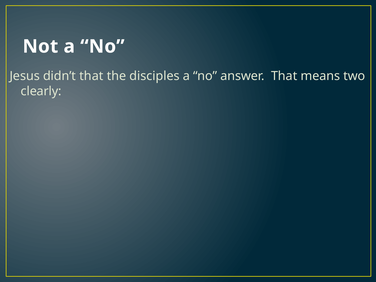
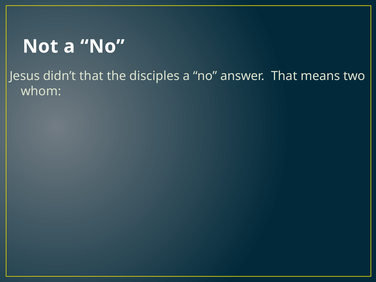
clearly: clearly -> whom (41, 91)
